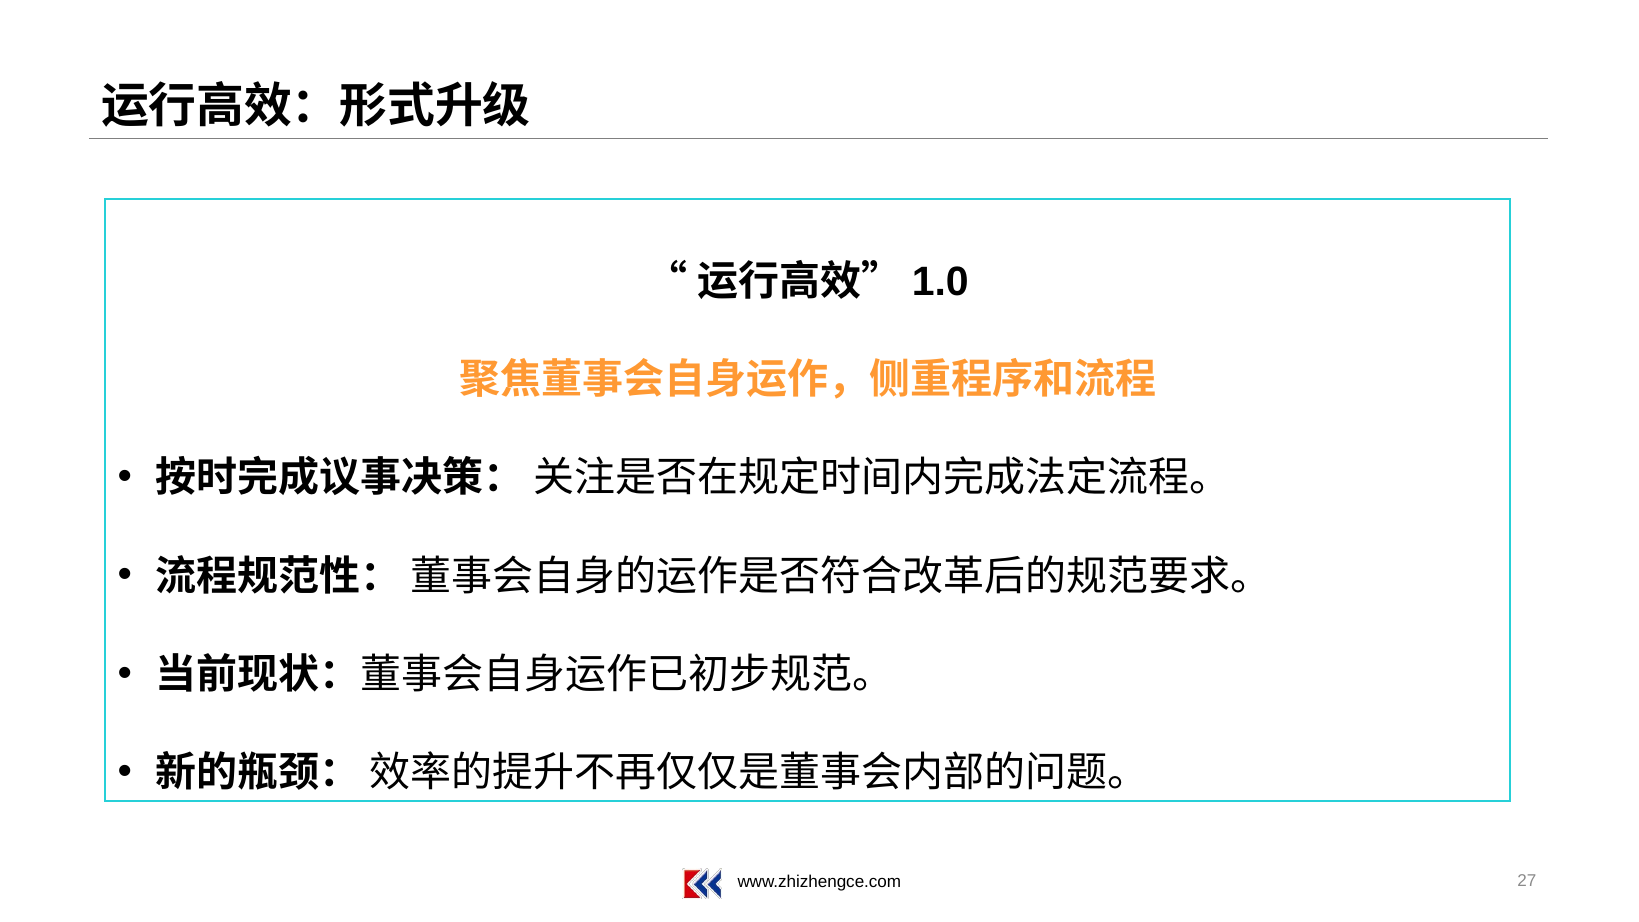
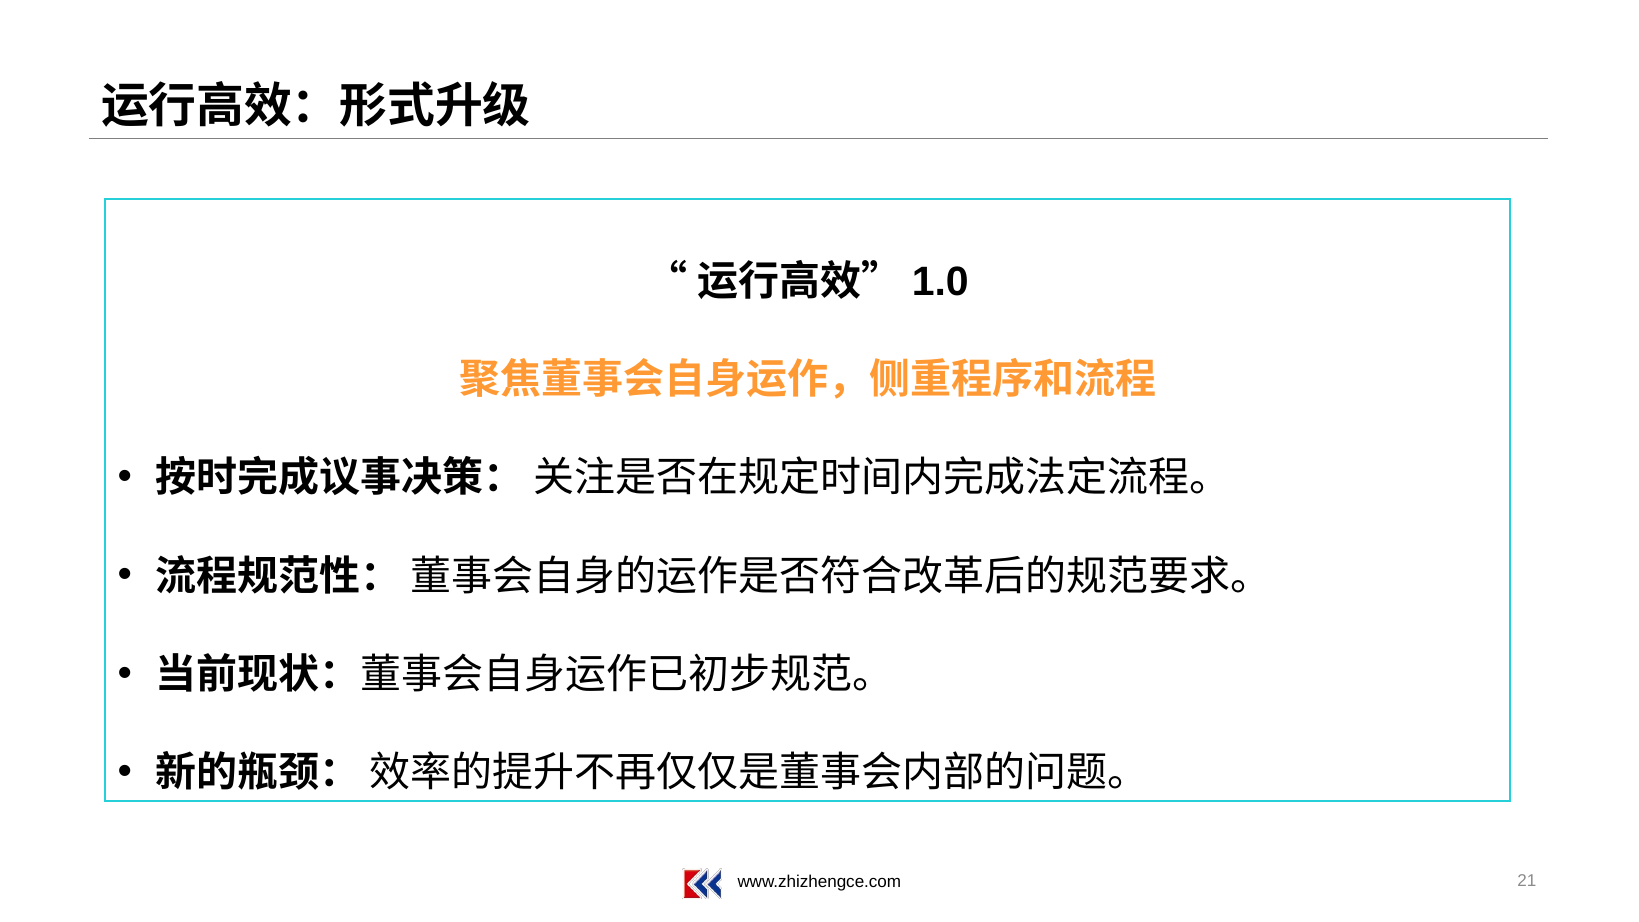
27: 27 -> 21 (1527, 881)
